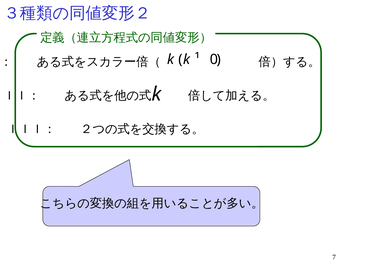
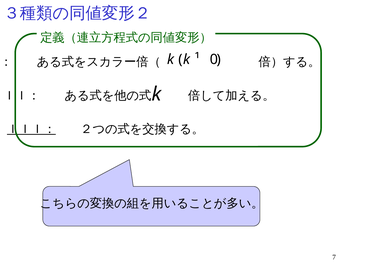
ＩＩＩ： underline: none -> present (31, 129)
